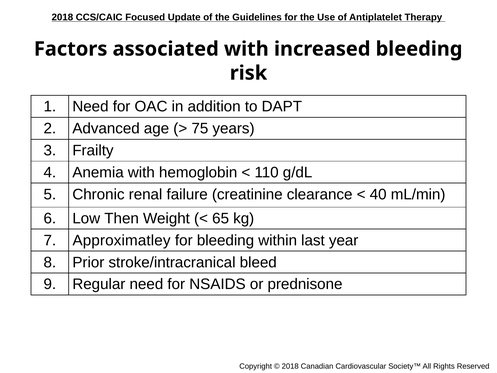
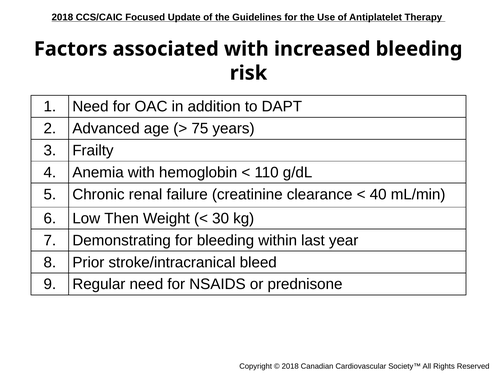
65: 65 -> 30 (221, 218)
Approximatley: Approximatley -> Demonstrating (122, 240)
